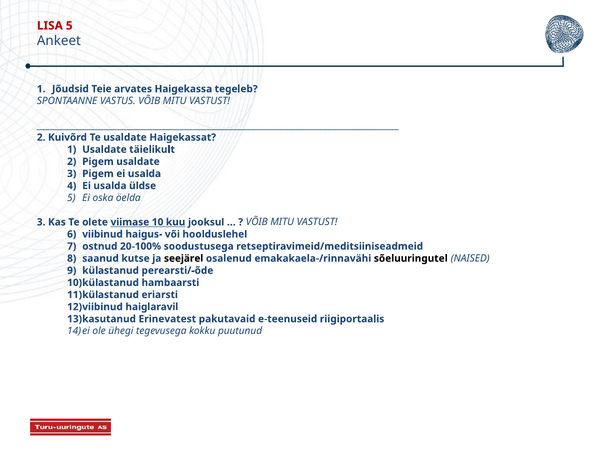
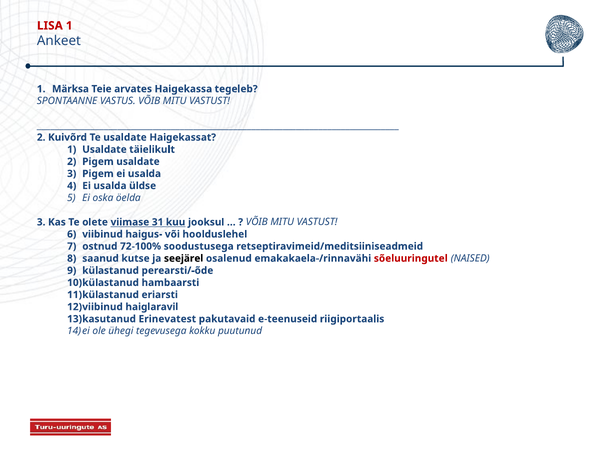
LISA 5: 5 -> 1 (69, 26)
Jõudsid: Jõudsid -> Märksa (70, 89)
10: 10 -> 31 (158, 222)
20-100%: 20-100% -> 72-100% (141, 246)
sõeluuringutel colour: black -> red (411, 258)
